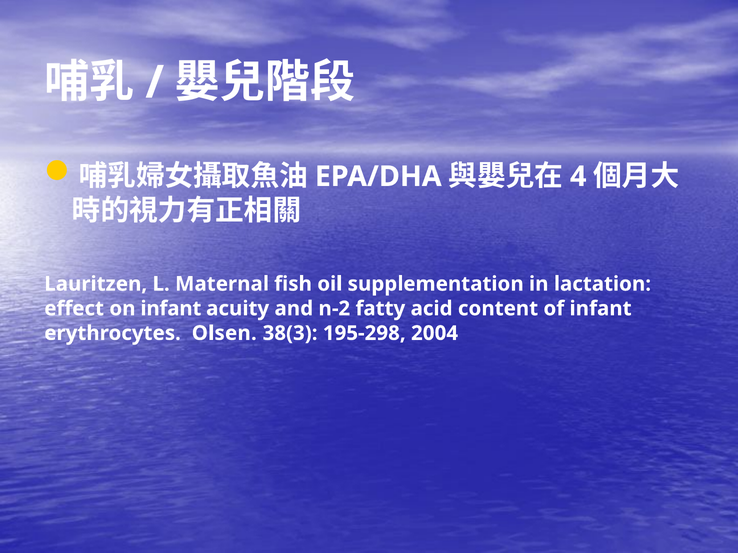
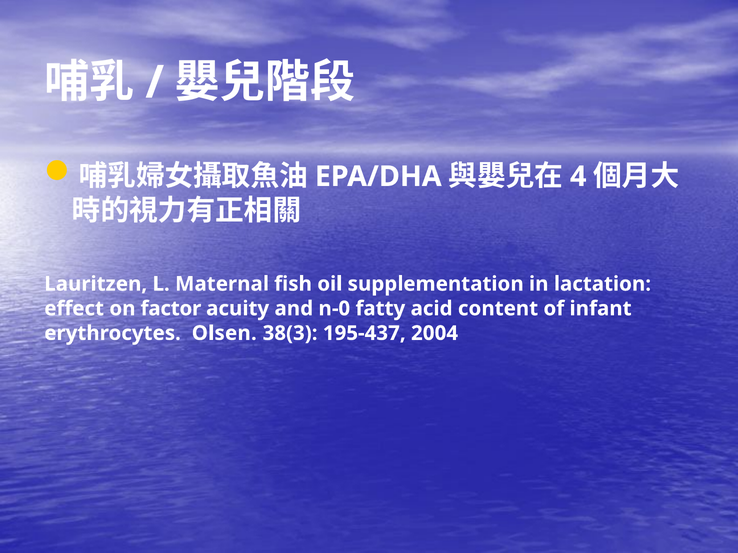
on infant: infant -> factor (171, 309)
n-2: n-2 -> n-0 (334, 309)
195-298: 195-298 -> 195-437 (364, 333)
